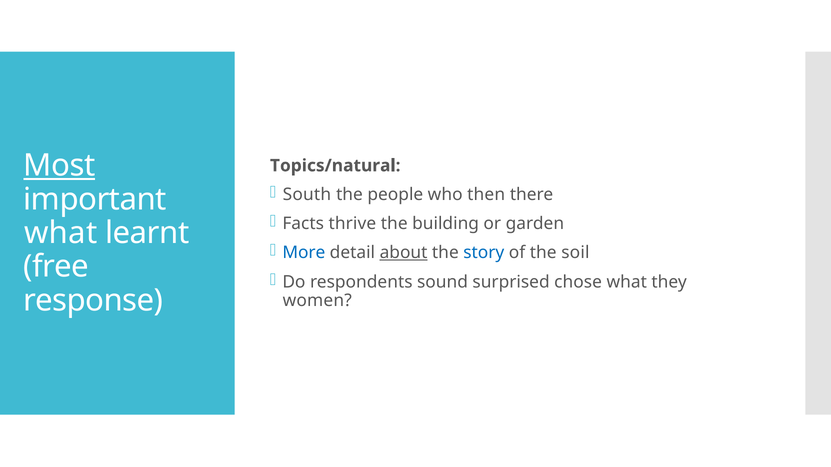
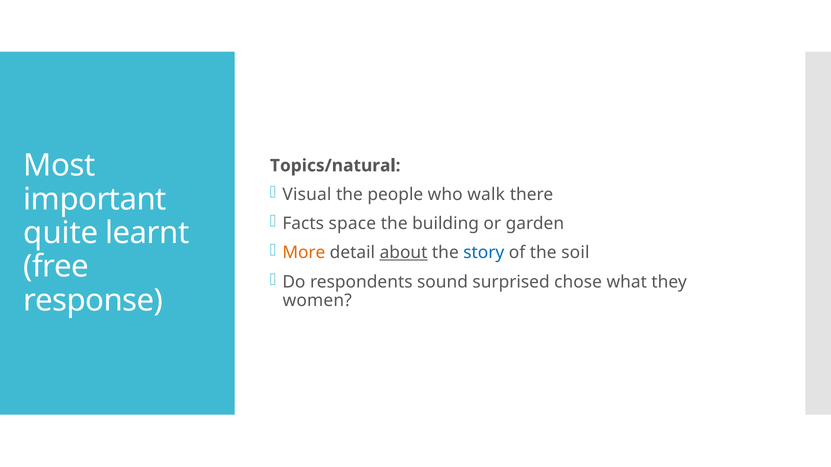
Most underline: present -> none (59, 166)
South: South -> Visual (307, 195)
then: then -> walk (486, 195)
thrive: thrive -> space (352, 224)
what: what -> quite (61, 233)
More colour: blue -> orange (304, 253)
